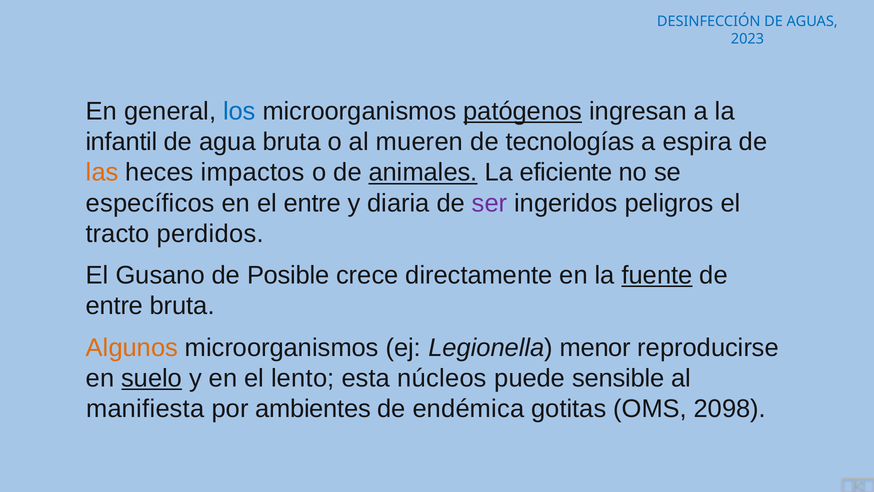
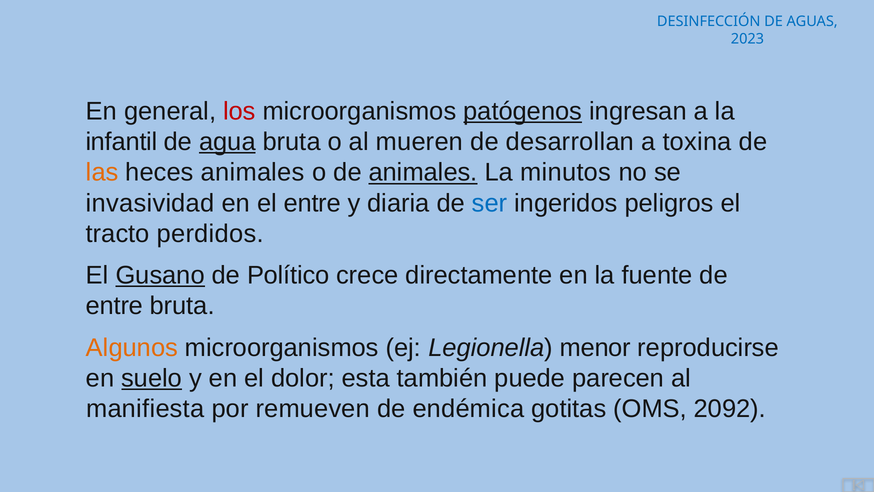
los colour: blue -> red (239, 111)
agua underline: none -> present (227, 142)
tecnologías: tecnologías -> desarrollan (570, 142)
espira: espira -> toxina (697, 142)
heces impactos: impactos -> animales (253, 172)
eficiente: eficiente -> minutos (566, 172)
específicos: específicos -> invasividad (150, 203)
ser colour: purple -> blue (490, 203)
Gusano underline: none -> present (160, 275)
Posible: Posible -> Político (288, 275)
fuente underline: present -> none (657, 275)
lento: lento -> dolor (303, 378)
núcleos: núcleos -> también (442, 378)
sensible: sensible -> parecen (618, 378)
ambientes: ambientes -> remueven (313, 409)
2098: 2098 -> 2092 (730, 409)
